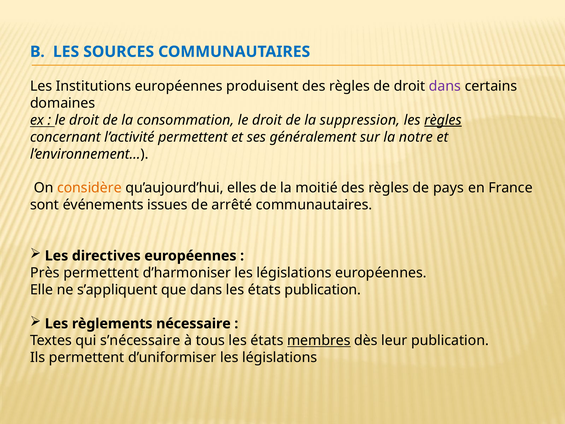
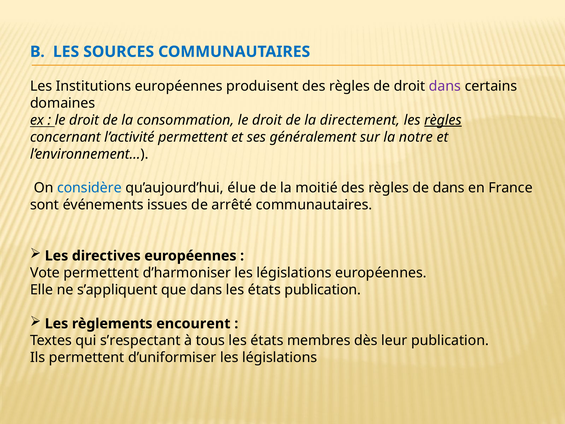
suppression: suppression -> directement (360, 120)
considère colour: orange -> blue (89, 188)
elles: elles -> élue (242, 188)
de pays: pays -> dans (449, 188)
Près: Près -> Vote (45, 273)
nécessaire: nécessaire -> encourent (193, 323)
s’nécessaire: s’nécessaire -> s’respectant (140, 340)
membres underline: present -> none (319, 340)
